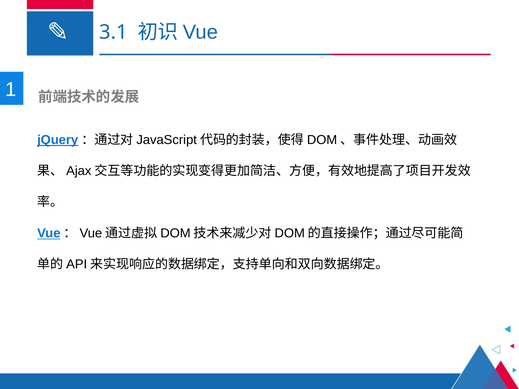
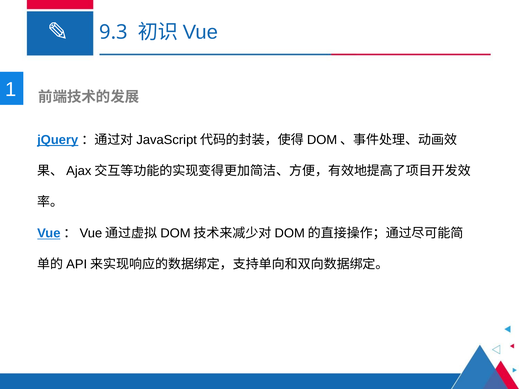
3.1: 3.1 -> 9.3 (113, 32)
